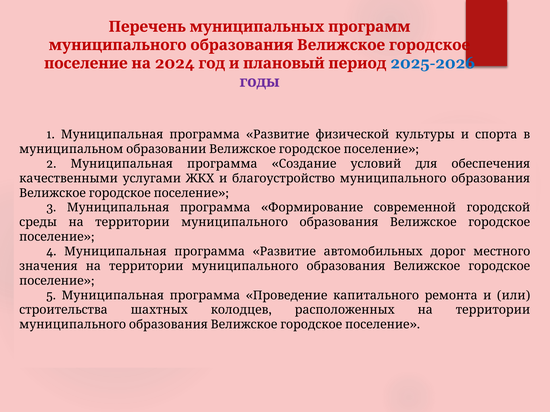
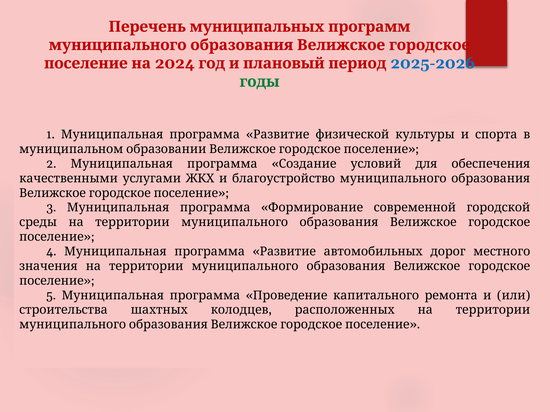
годы colour: purple -> green (260, 82)
